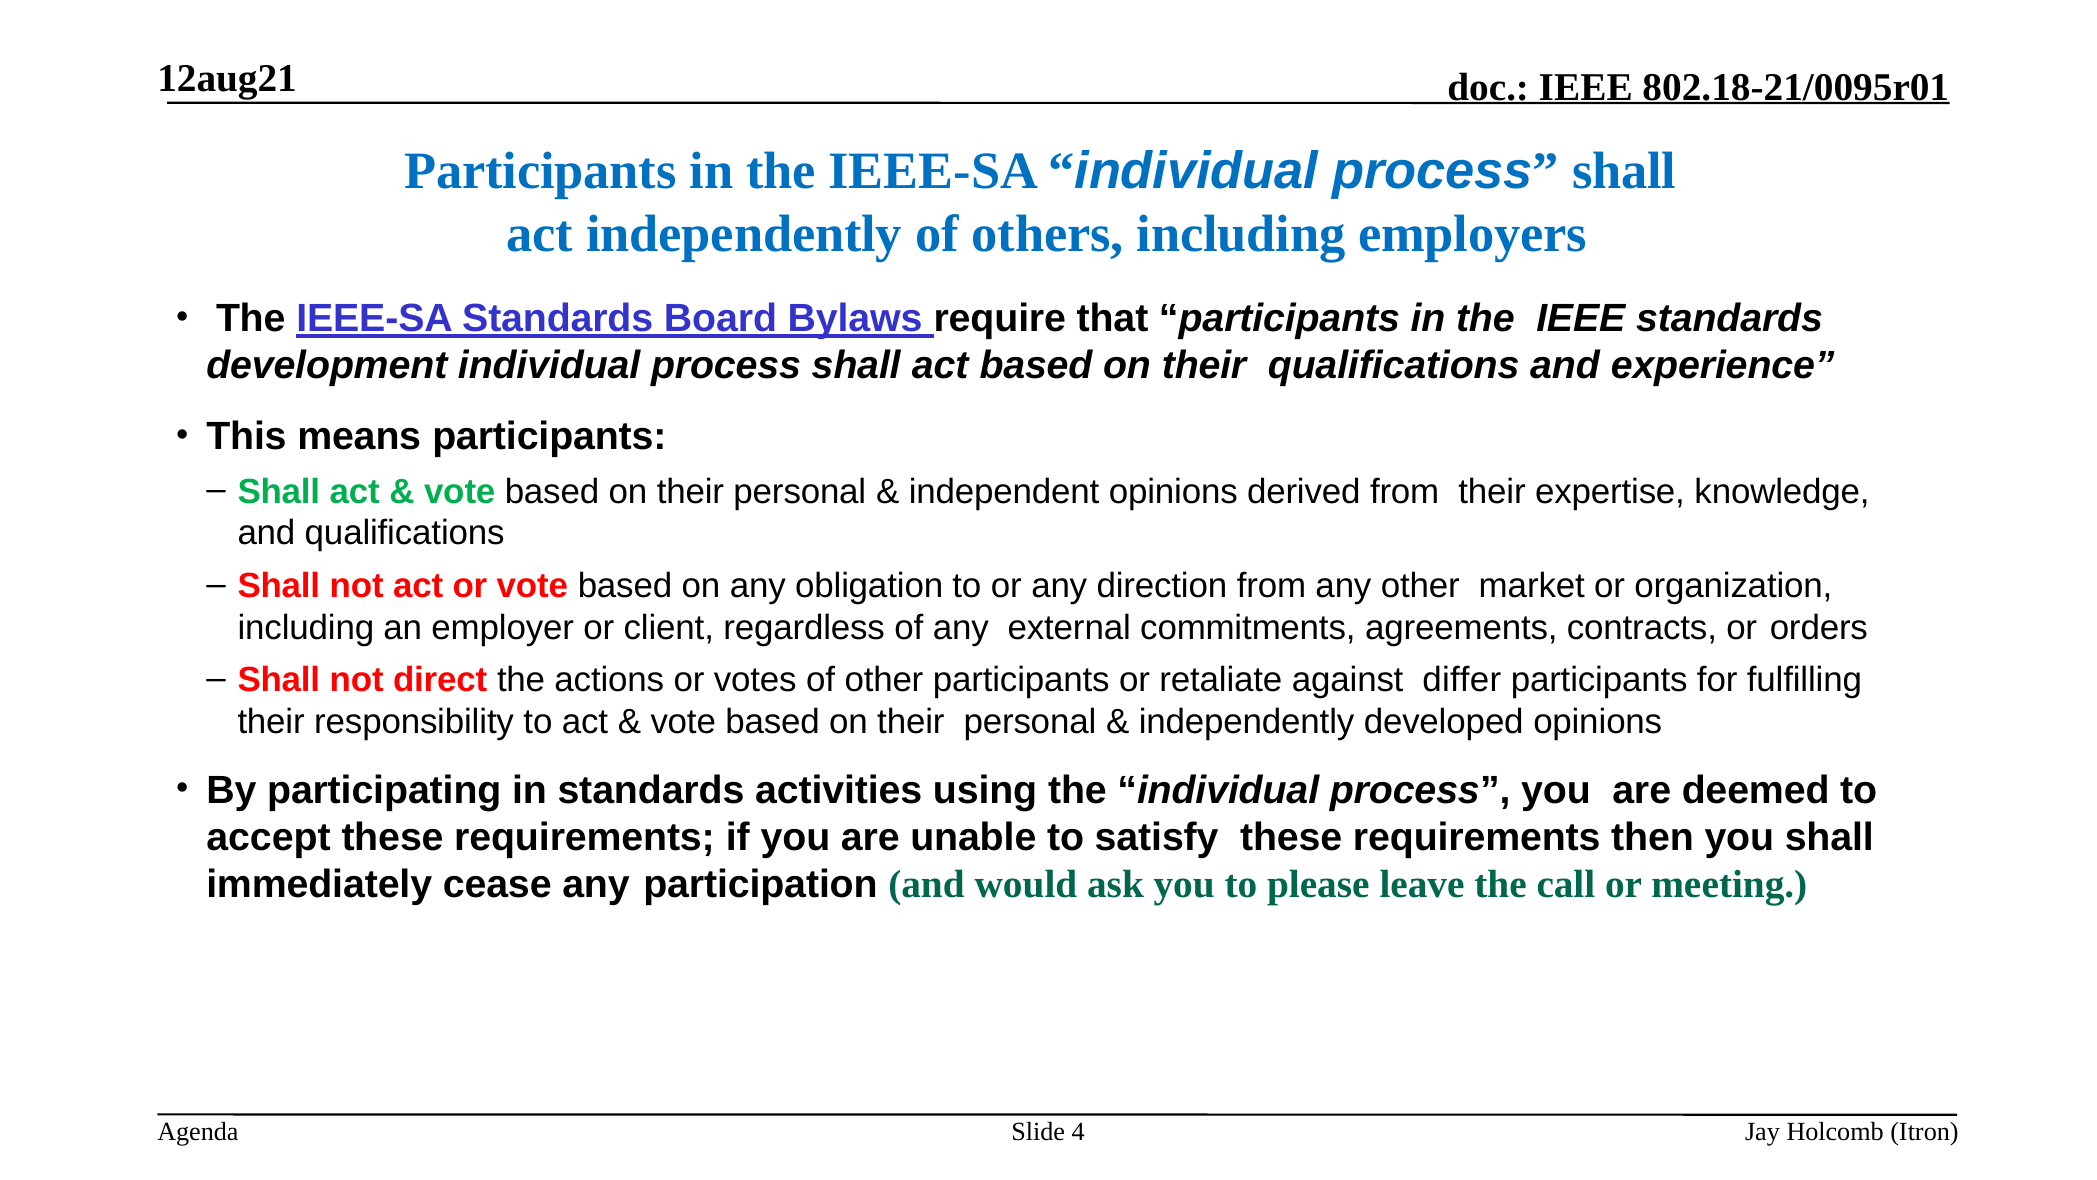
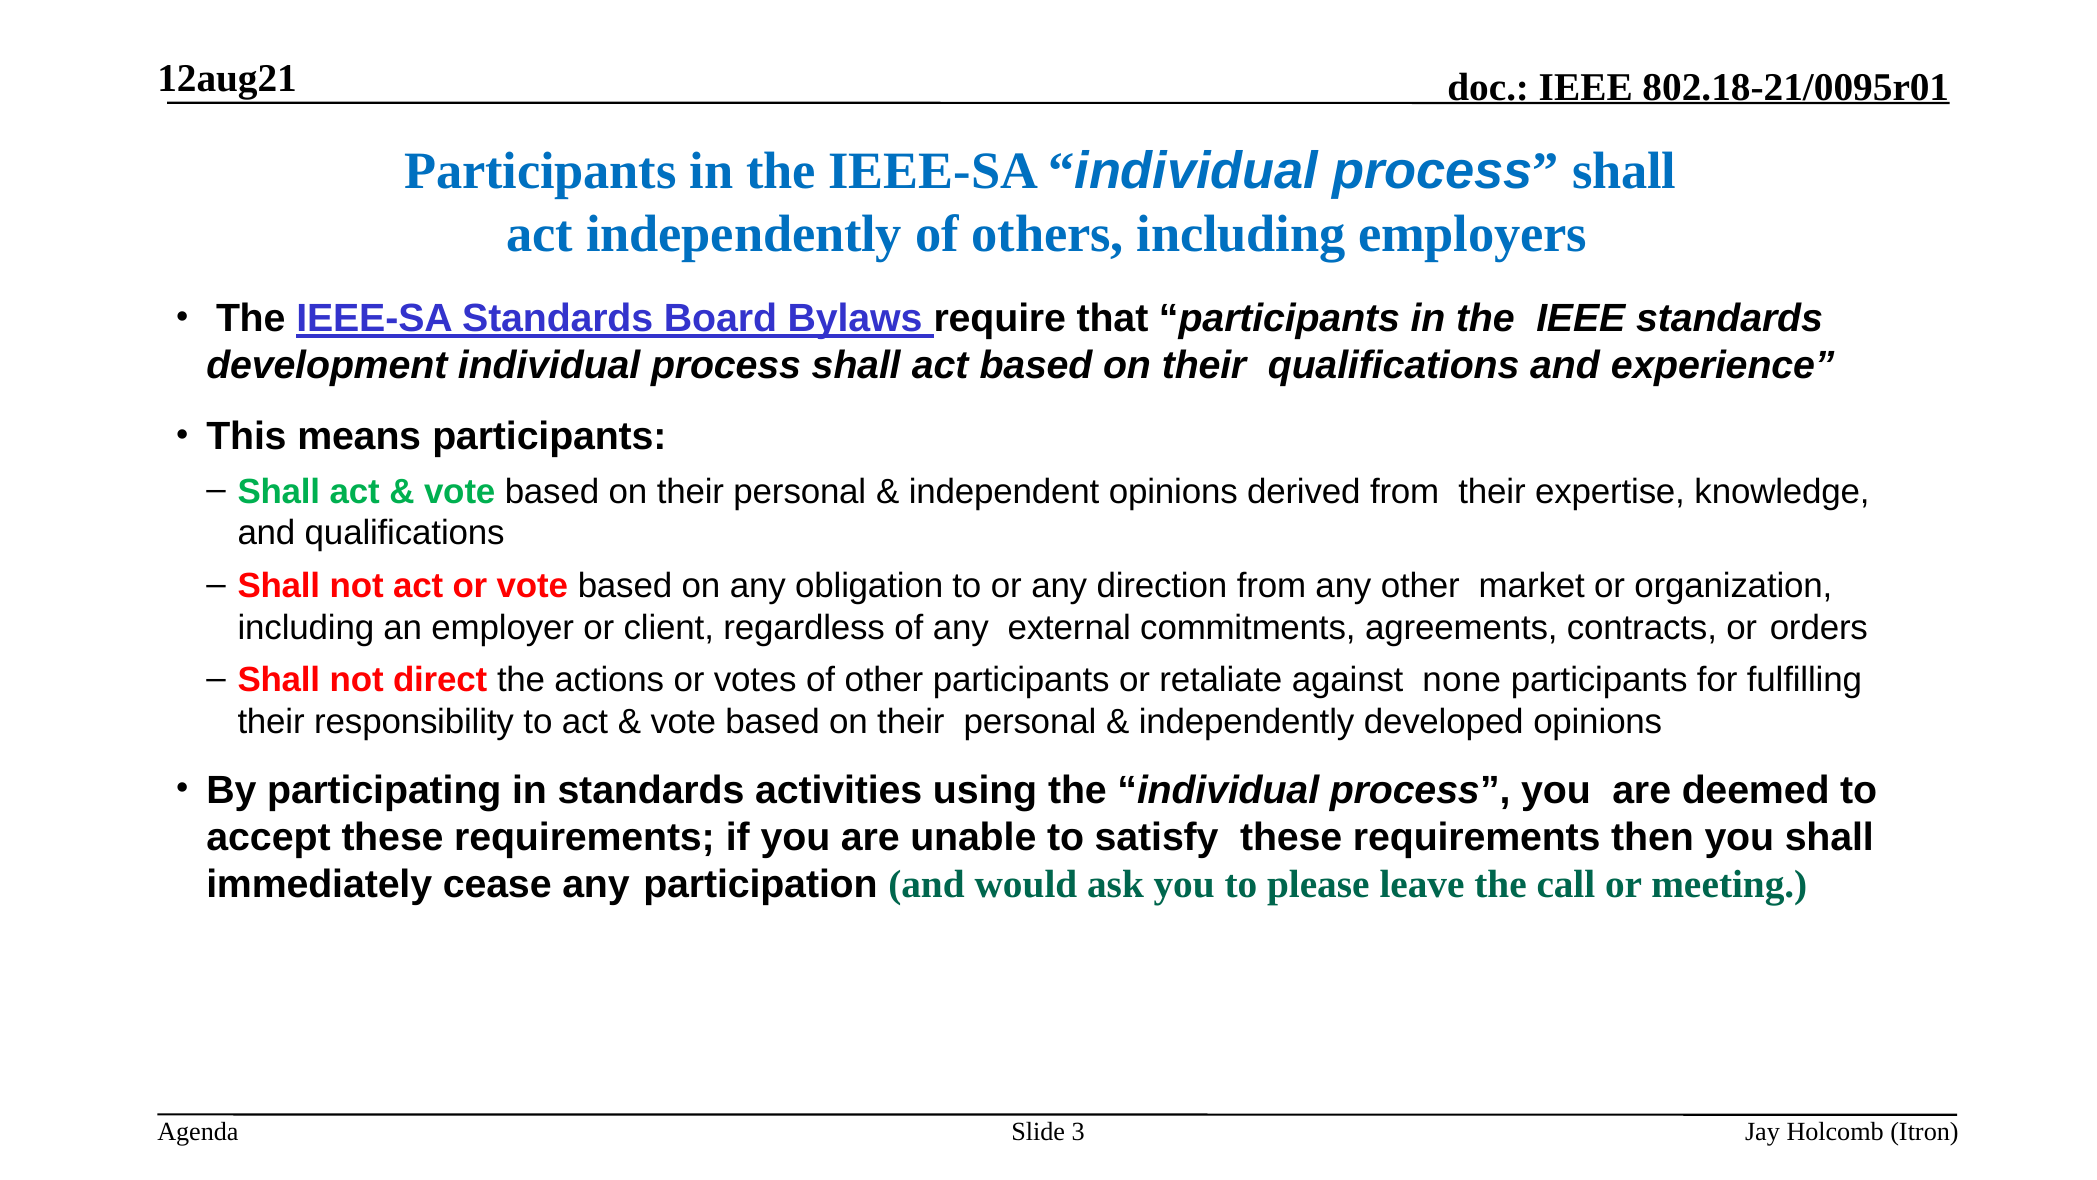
differ: differ -> none (1462, 680)
4: 4 -> 3 (1078, 1131)
